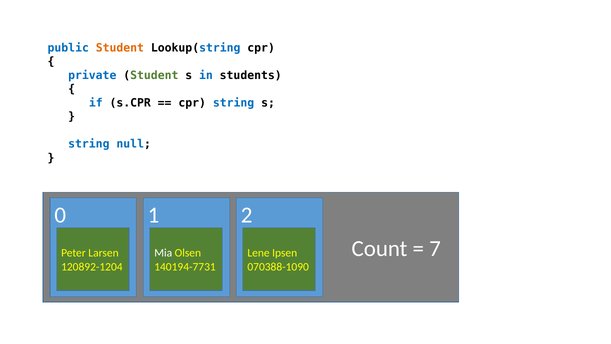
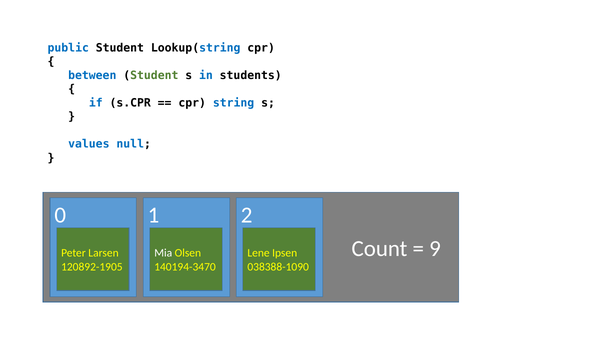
Student colour: orange -> black (120, 48)
private: private -> between (92, 75)
string: string -> values (89, 144)
7: 7 -> 9 (435, 249)
120892-1204: 120892-1204 -> 120892-1905 (92, 266)
140194-7731: 140194-7731 -> 140194-3470 (185, 266)
070388-1090: 070388-1090 -> 038388-1090 (278, 266)
